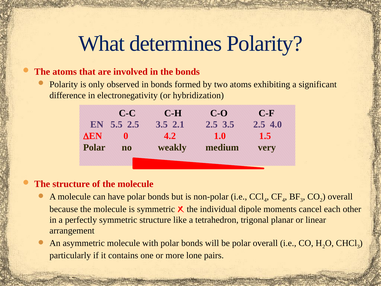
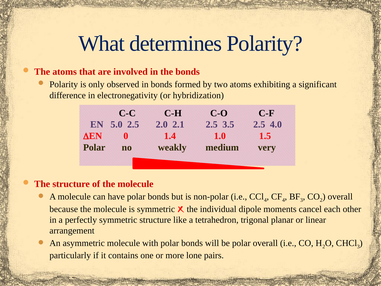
5.5: 5.5 -> 5.0 (117, 124)
3.5: 3.5 -> 2.0 (162, 124)
4.2: 4.2 -> 1.4 (170, 136)
